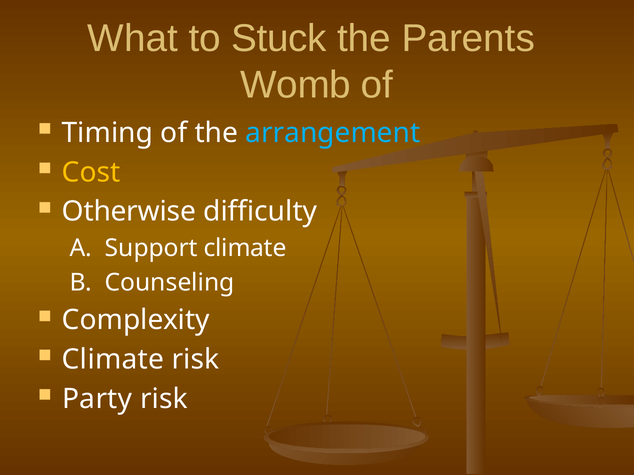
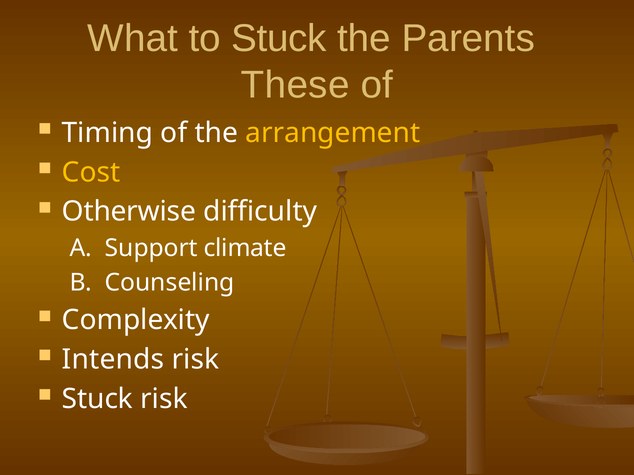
Womb: Womb -> These (295, 85)
arrangement colour: light blue -> yellow (333, 133)
Climate: Climate -> Intends (113, 360)
Party: Party -> Stuck (97, 399)
